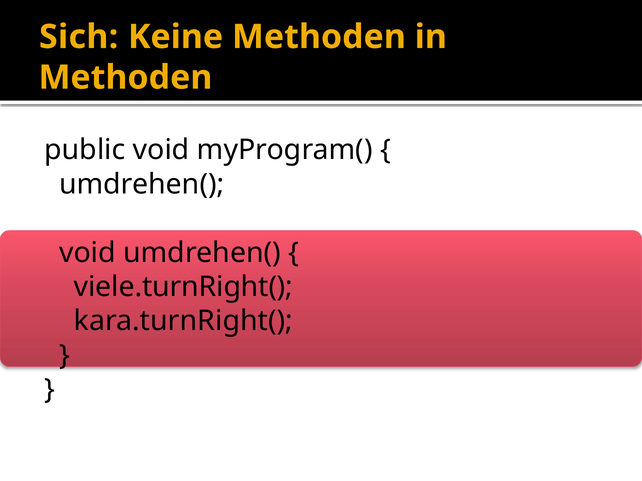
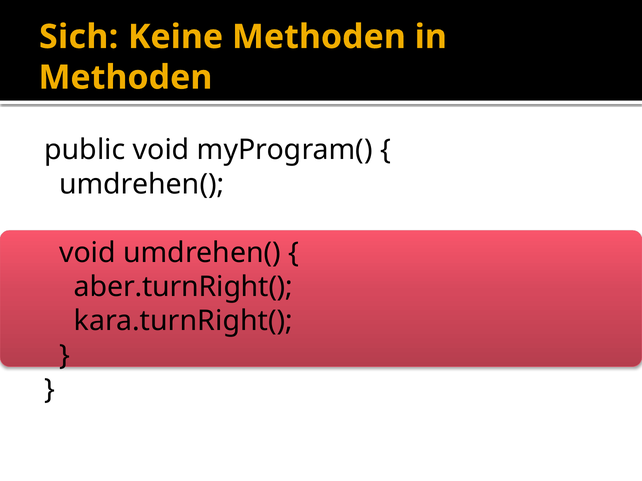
viele.turnRight(: viele.turnRight( -> aber.turnRight( (183, 287)
